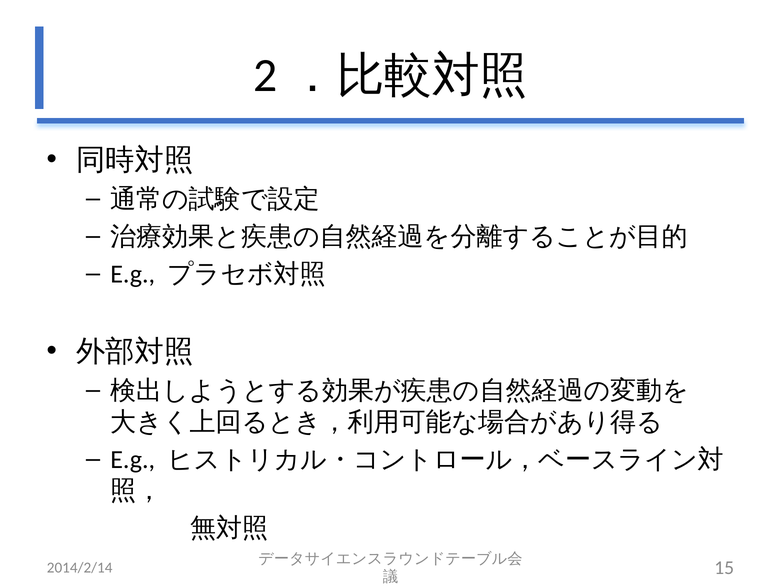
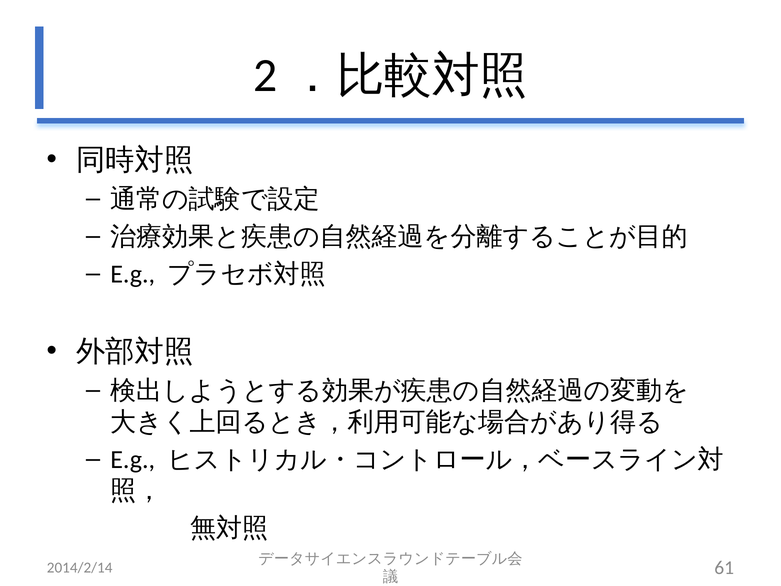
15: 15 -> 61 (724, 567)
